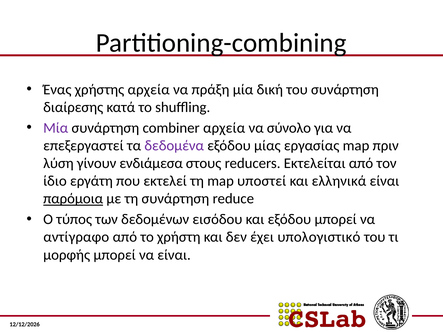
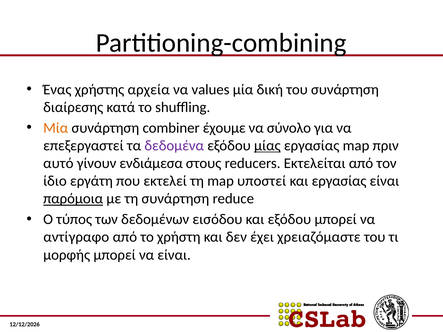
πράξη: πράξη -> values (210, 90)
Μία colour: purple -> orange (56, 128)
combiner αρχεία: αρχεία -> έχουμε (224, 128)
μίας underline: none -> present (267, 146)
λύση: λύση -> αυτό (58, 163)
και ελληνικά: ελληνικά -> εργασίας (339, 181)
υπολογιστικό: υπολογιστικό -> χρειαζόμαστε (319, 237)
